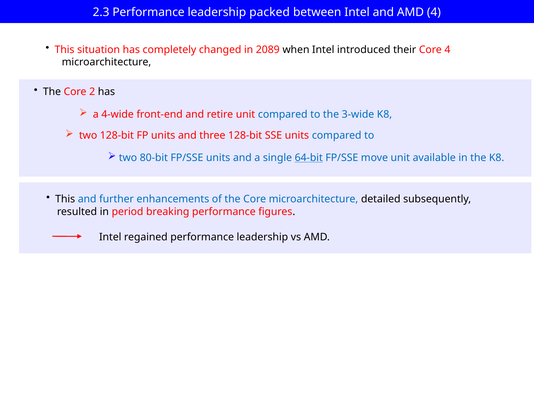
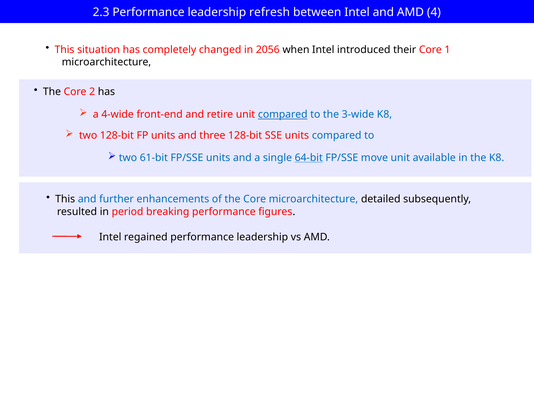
packed: packed -> refresh (270, 12)
2089: 2089 -> 2056 (268, 50)
Core 4: 4 -> 1 (447, 50)
compared underline: none -> present (283, 114)
80-bit: 80-bit -> 61-bit (154, 157)
